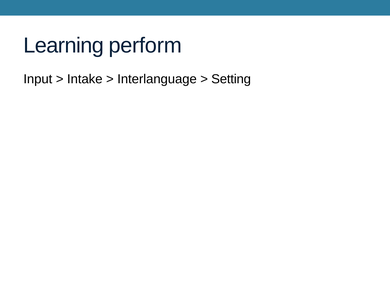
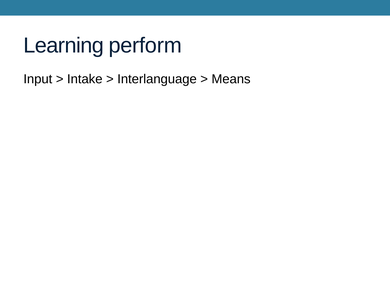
Setting: Setting -> Means (231, 79)
